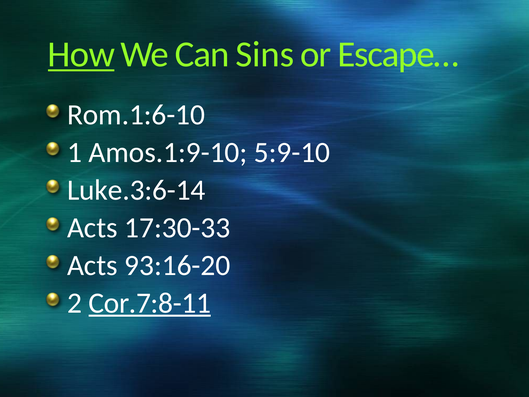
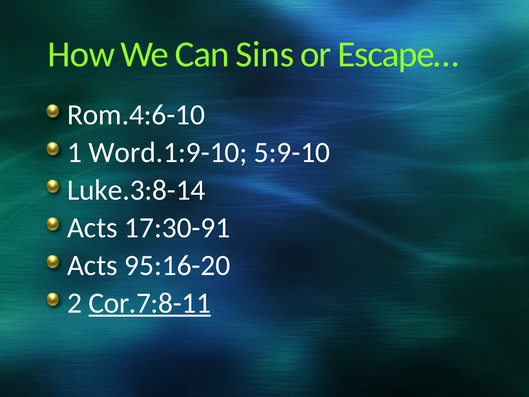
How underline: present -> none (81, 55)
Rom.1:6-10: Rom.1:6-10 -> Rom.4:6-10 (136, 115)
Amos.1:9-10: Amos.1:9-10 -> Word.1:9-10 (168, 152)
Luke.3:6-14: Luke.3:6-14 -> Luke.3:8-14 (136, 190)
17:30-33: 17:30-33 -> 17:30-91 (177, 228)
93:16-20: 93:16-20 -> 95:16-20 (177, 265)
